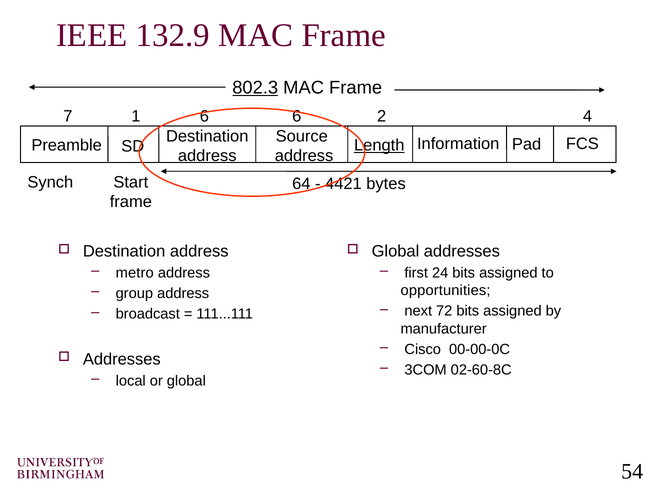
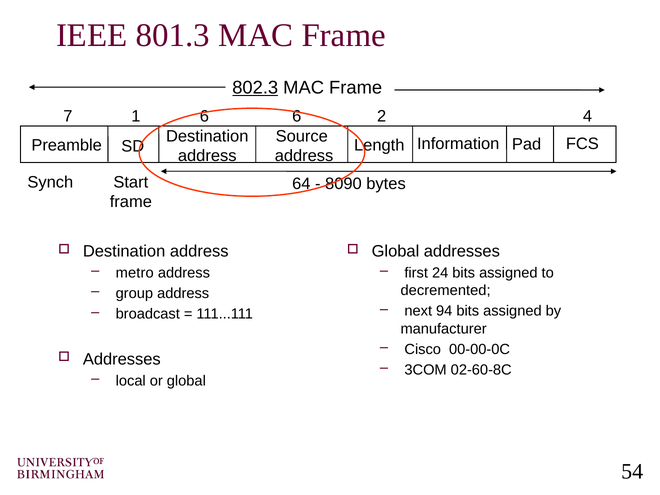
132.9: 132.9 -> 801.3 (173, 35)
Length underline: present -> none (379, 145)
4421: 4421 -> 8090 (343, 184)
opportunities: opportunities -> decremented (446, 291)
72: 72 -> 94 (444, 311)
